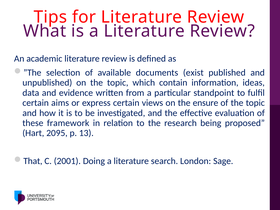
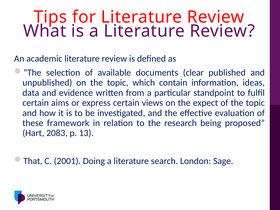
exist: exist -> clear (193, 73)
ensure: ensure -> expect (206, 103)
2095: 2095 -> 2083 (57, 133)
